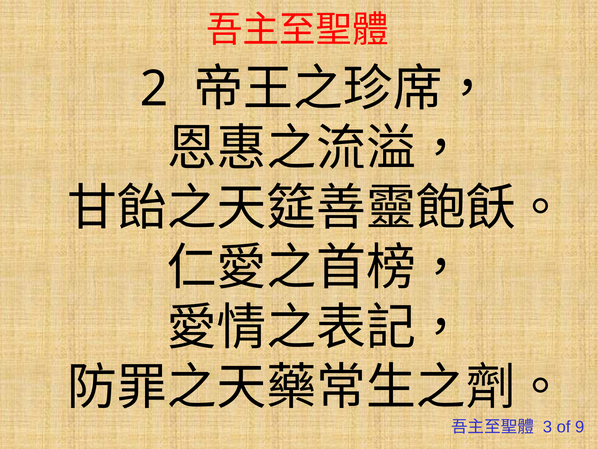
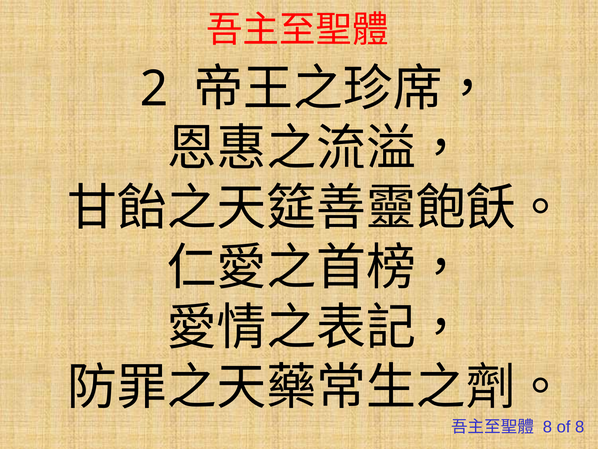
3: 3 -> 8 (547, 427)
of 9: 9 -> 8 (580, 427)
